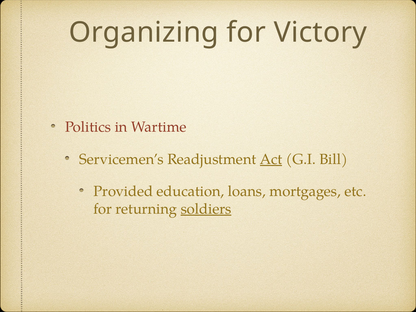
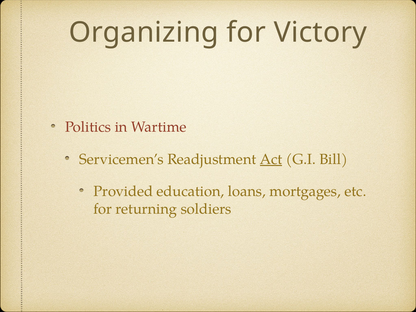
soldiers underline: present -> none (206, 209)
